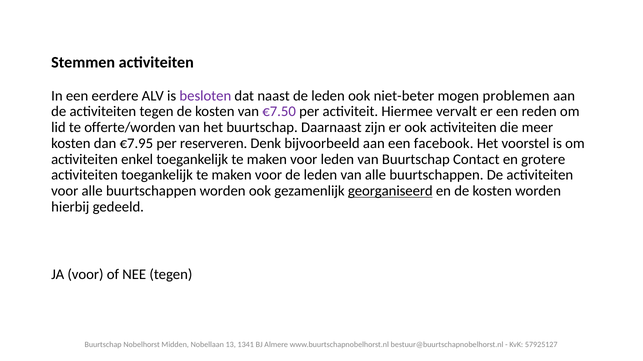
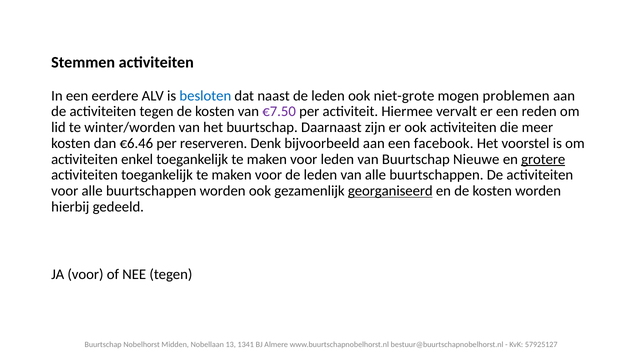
besloten colour: purple -> blue (205, 96)
niet-beter: niet-beter -> niet-grote (404, 96)
offerte/worden: offerte/worden -> winter/worden (130, 128)
€7.95: €7.95 -> €6.46 (136, 144)
Contact: Contact -> Nieuwe (476, 160)
grotere underline: none -> present (543, 160)
